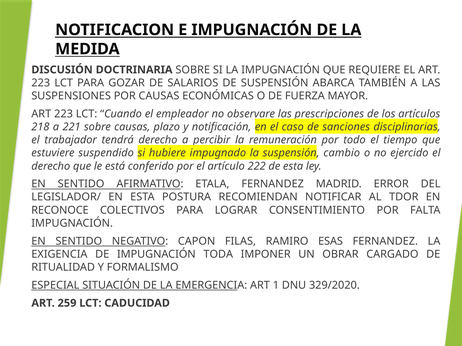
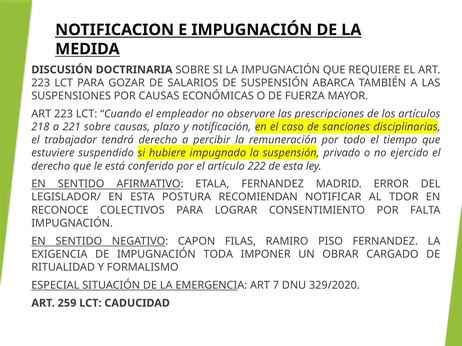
cambio: cambio -> privado (342, 153)
ESAS: ESAS -> PISO (331, 241)
1: 1 -> 7 (276, 286)
